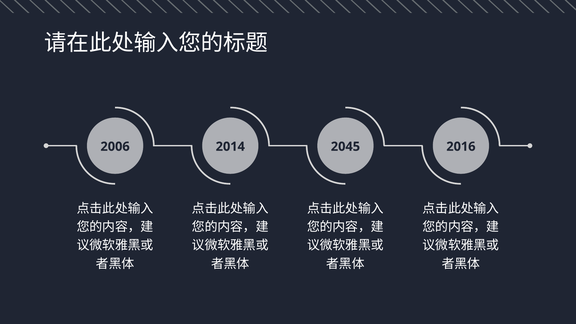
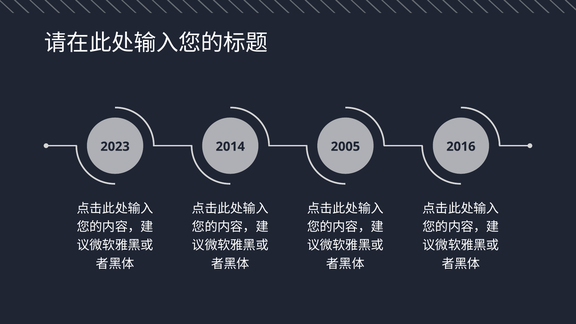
2006: 2006 -> 2023 (115, 147)
2045: 2045 -> 2005 (345, 147)
